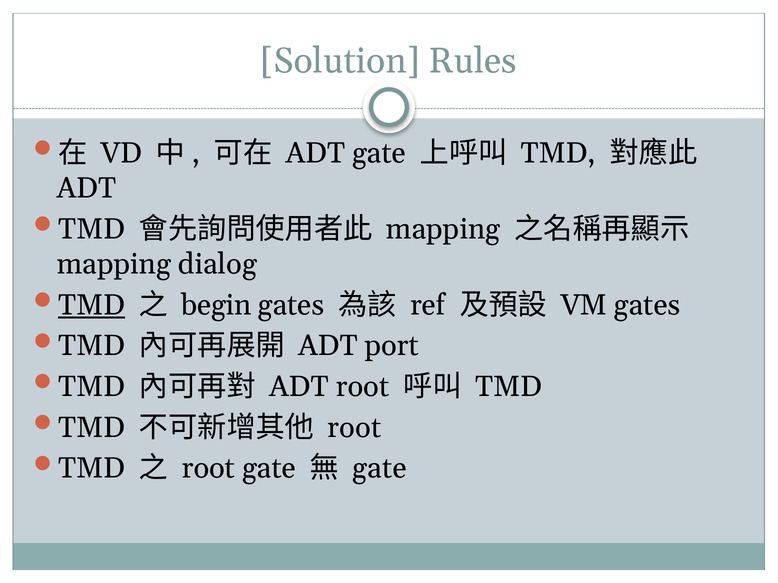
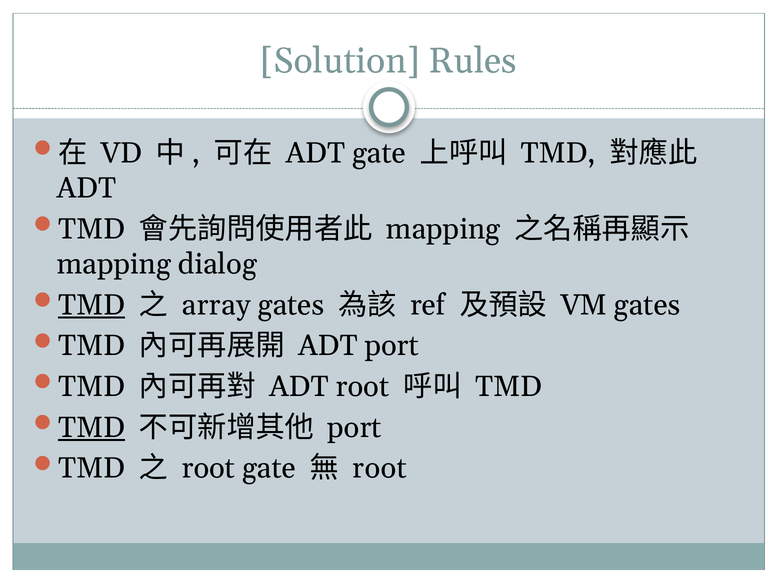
begin: begin -> array (216, 305)
TMD underline: none -> present (92, 428)
root: root -> port (354, 428)
gate: gate -> root (380, 469)
